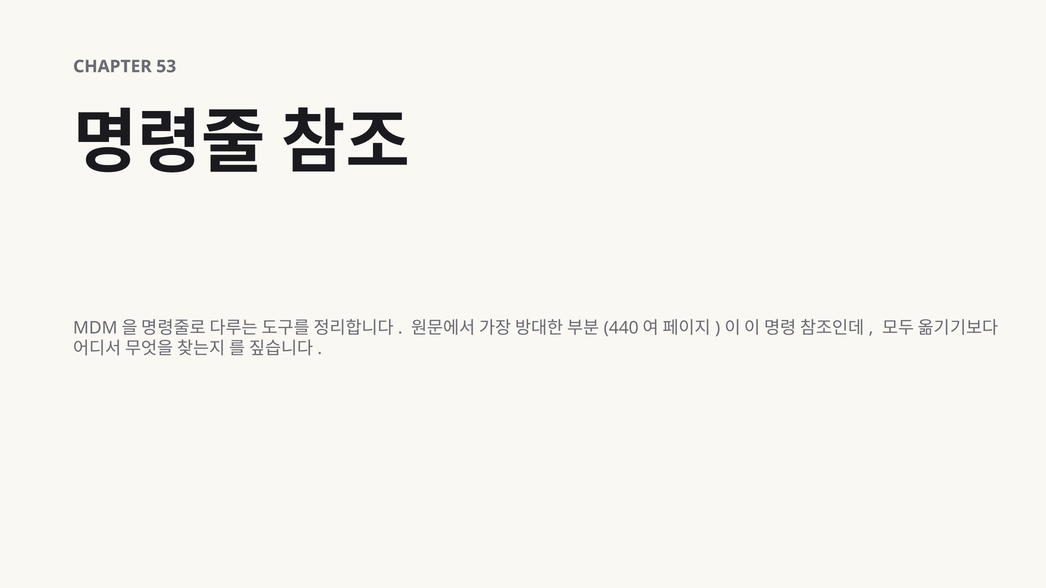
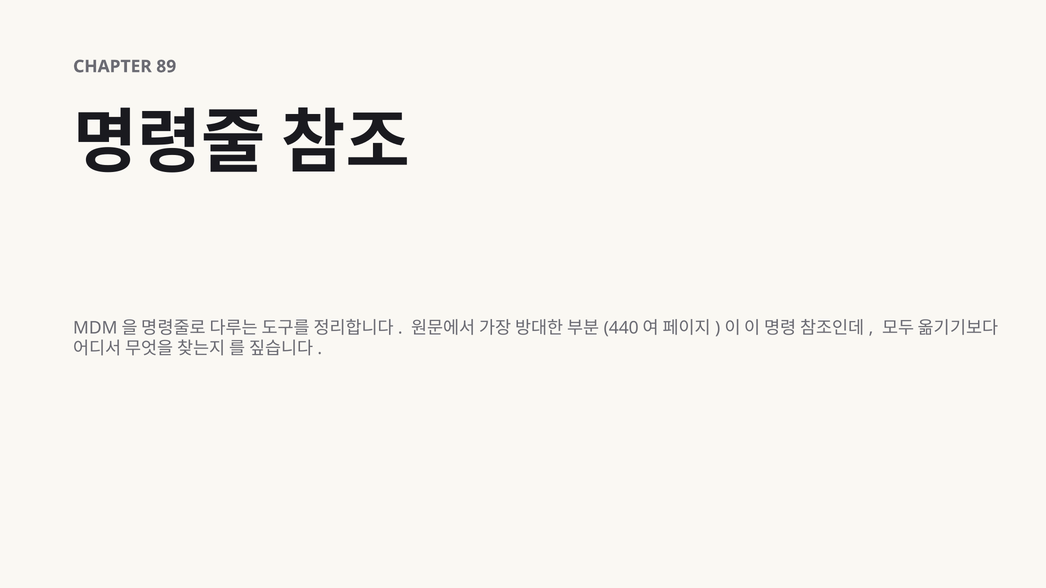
53: 53 -> 89 (166, 67)
